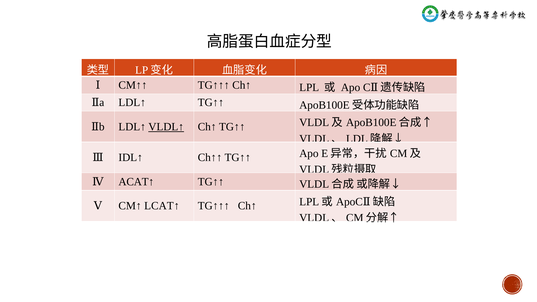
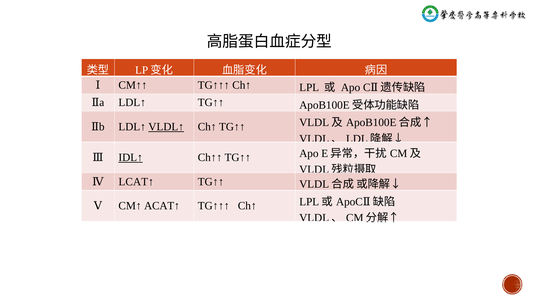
IDL↑ underline: none -> present (131, 158)
ACAT↑: ACAT↑ -> LCAT↑ (136, 182)
LCAT↑: LCAT↑ -> ACAT↑ (162, 206)
